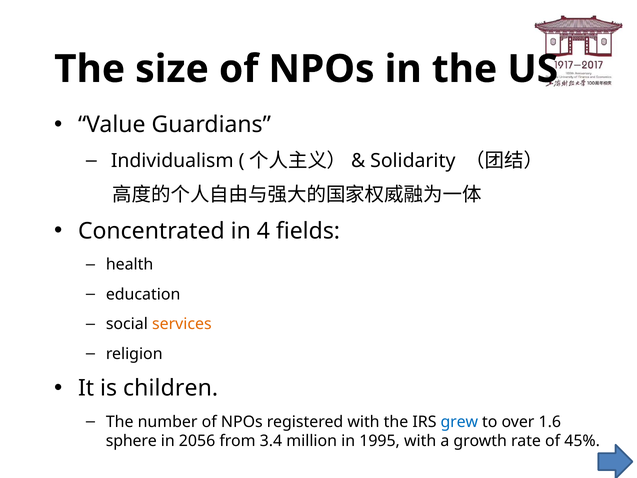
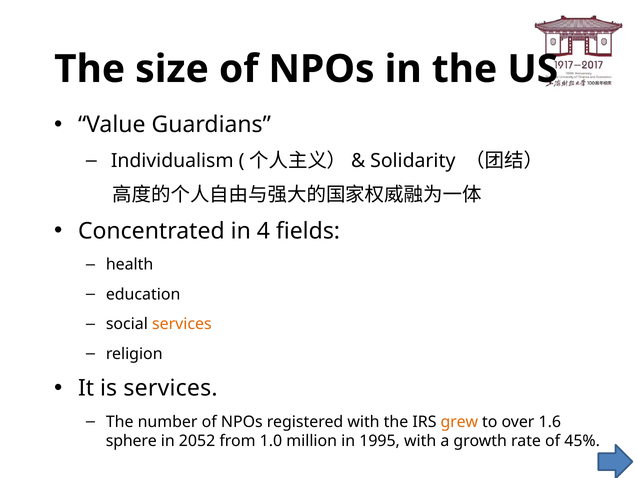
is children: children -> services (171, 388)
grew colour: blue -> orange (459, 422)
2056: 2056 -> 2052 (197, 441)
3.4: 3.4 -> 1.0 (271, 441)
